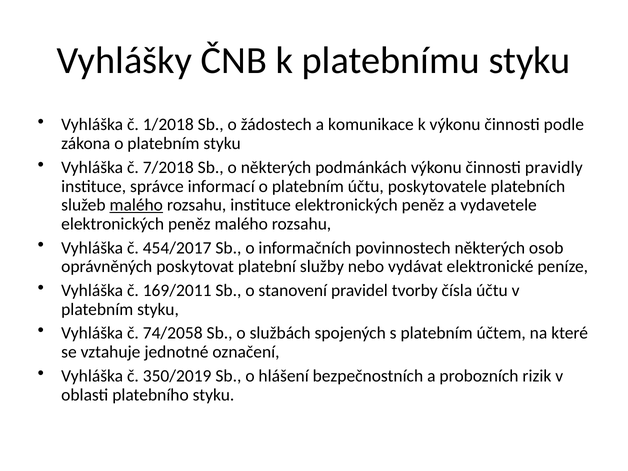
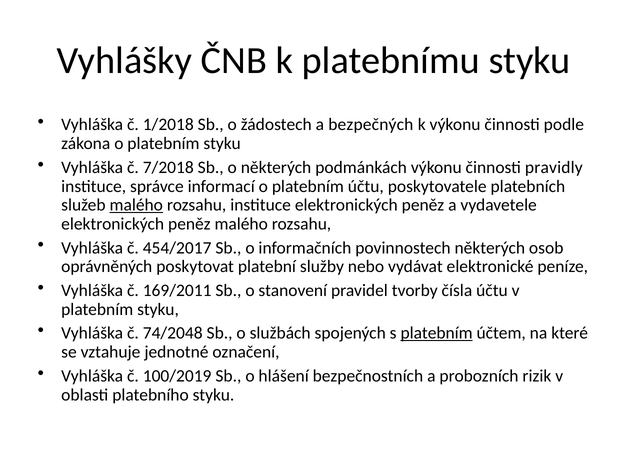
komunikace: komunikace -> bezpečných (371, 125)
74/2058: 74/2058 -> 74/2048 (173, 333)
platebním underline: none -> present (437, 333)
350/2019: 350/2019 -> 100/2019 (177, 376)
